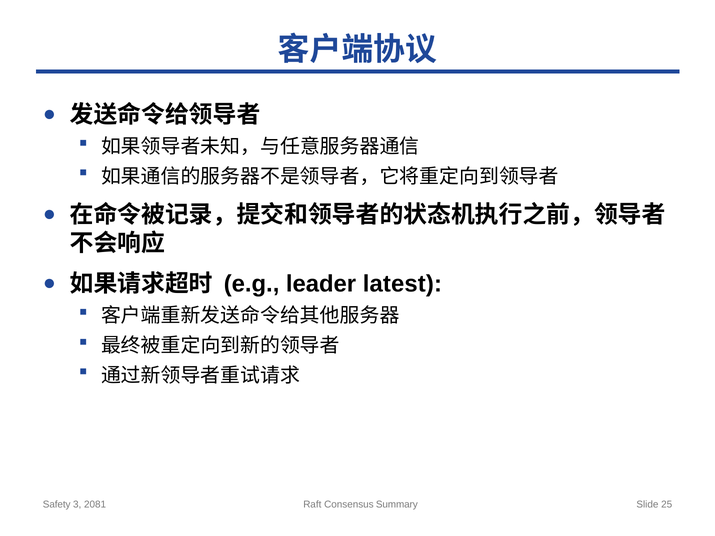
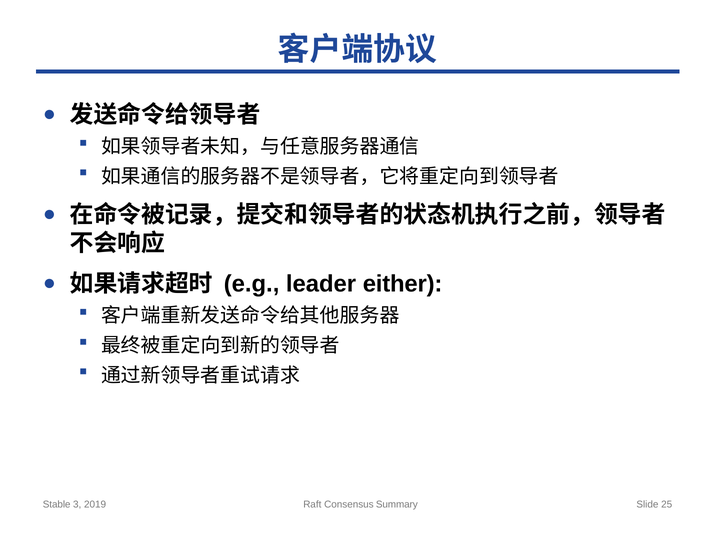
latest: latest -> either (403, 284)
Safety: Safety -> Stable (57, 505)
2081: 2081 -> 2019 (95, 505)
